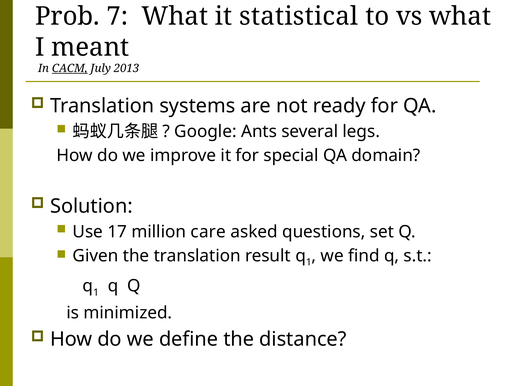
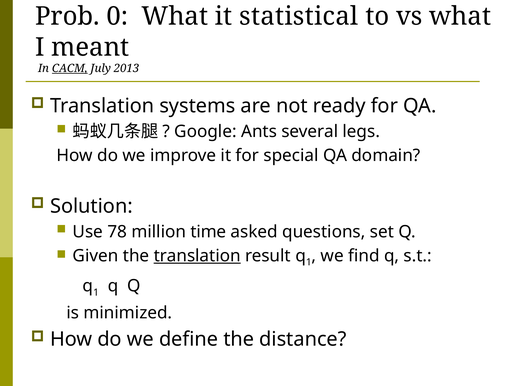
7: 7 -> 0 (117, 16)
17: 17 -> 78 (117, 231)
care: care -> time (208, 231)
translation underline: none -> present (197, 255)
